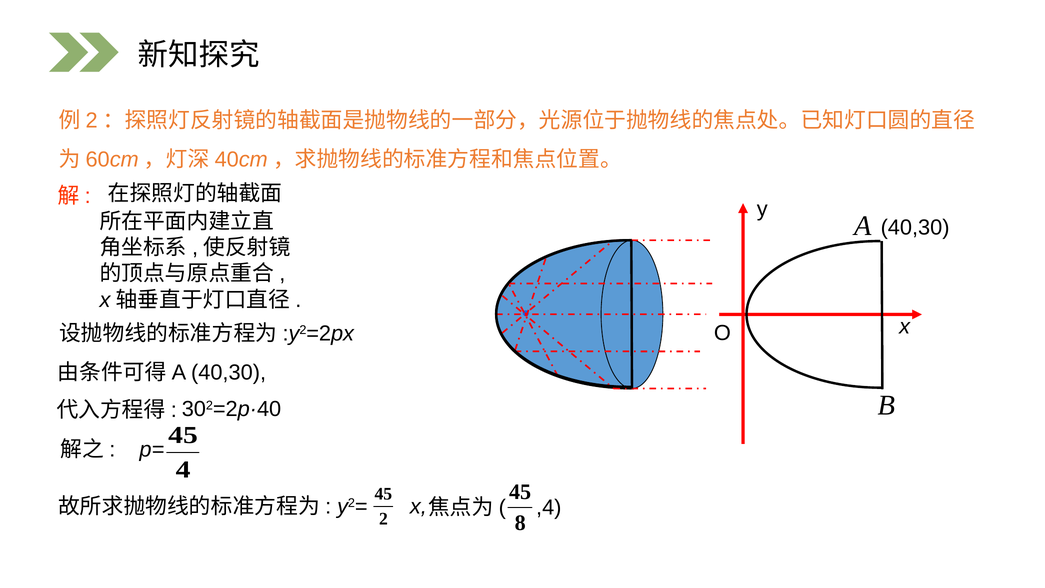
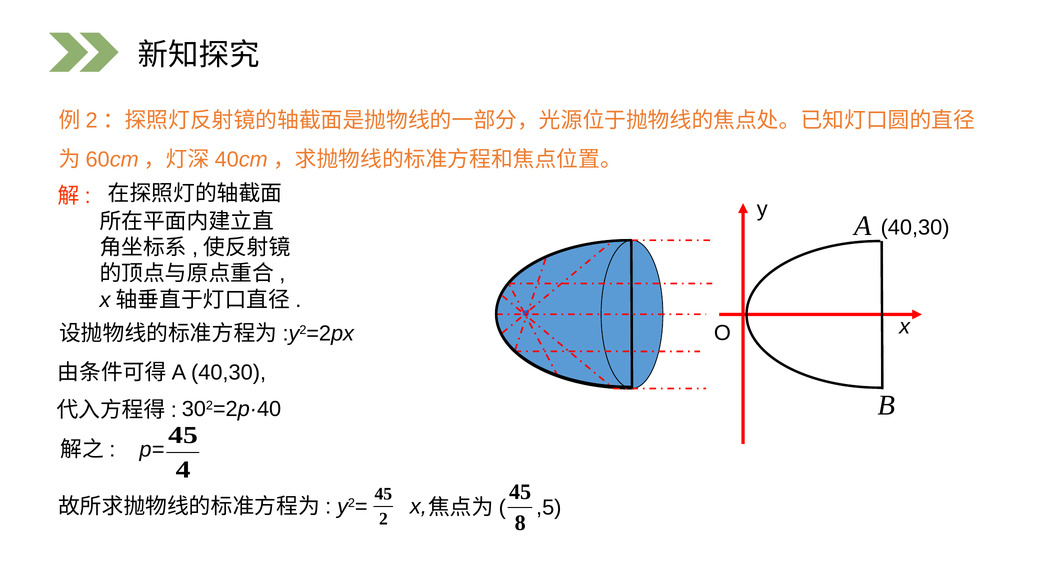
,4: ,4 -> ,5 (549, 507)
